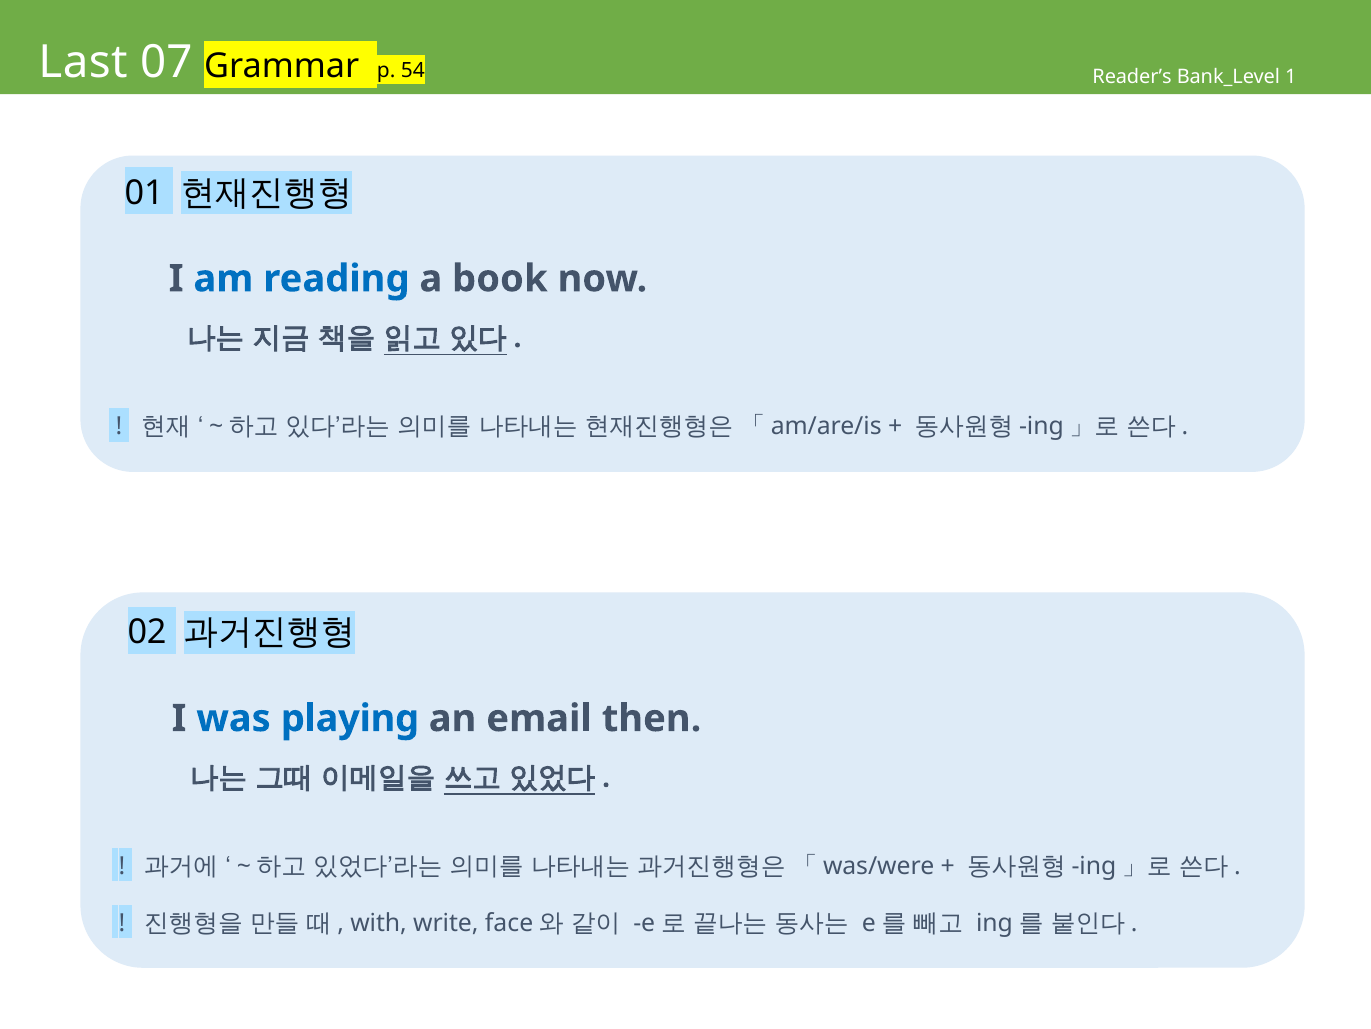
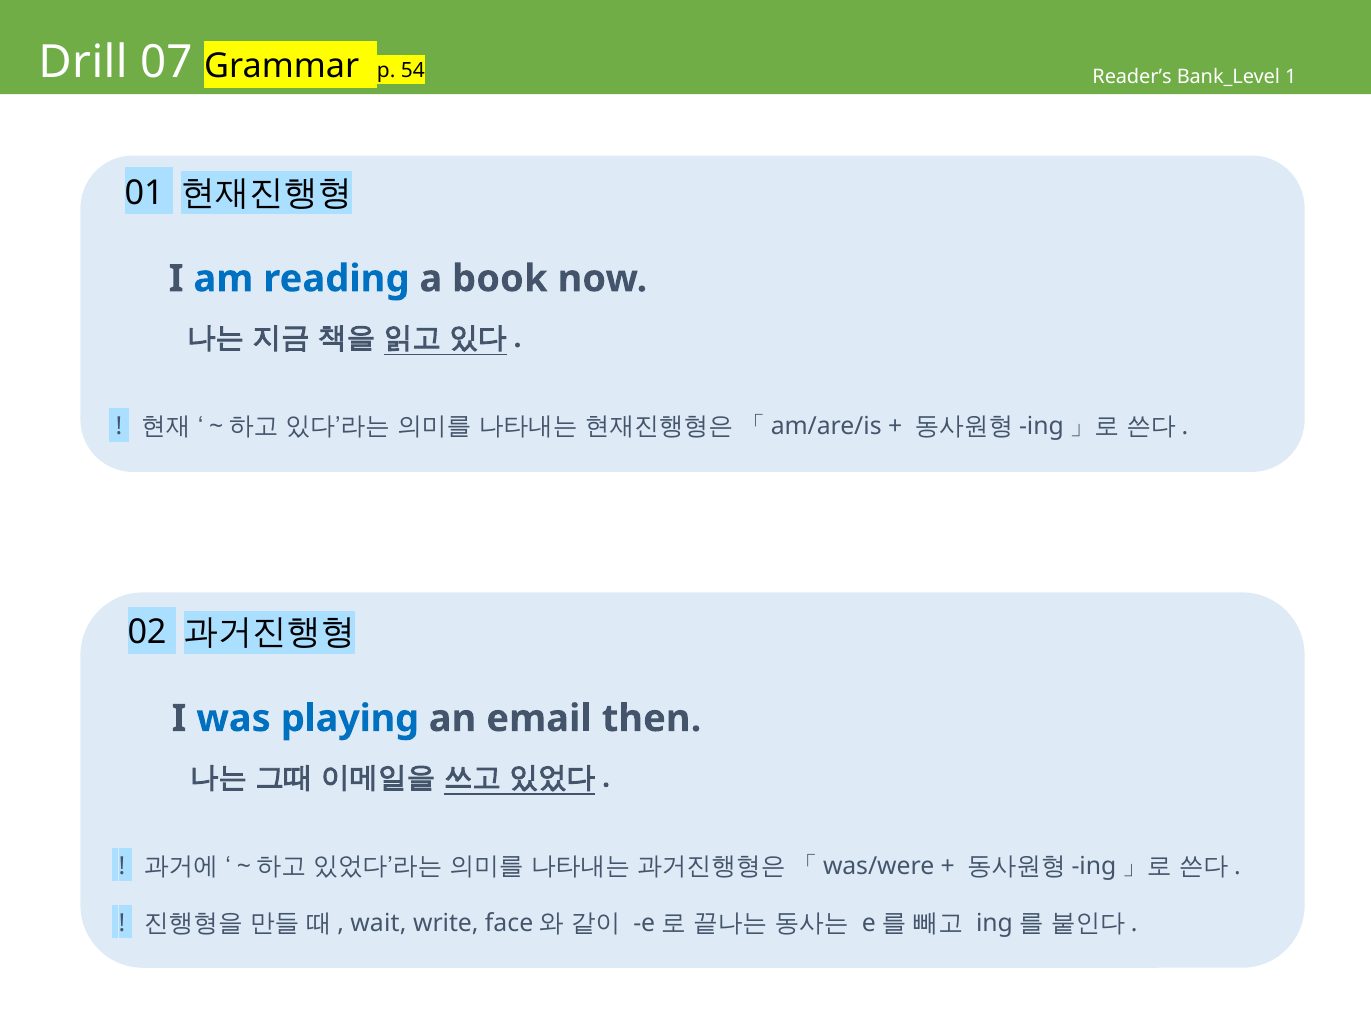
Last: Last -> Drill (83, 62)
with: with -> wait (378, 922)
